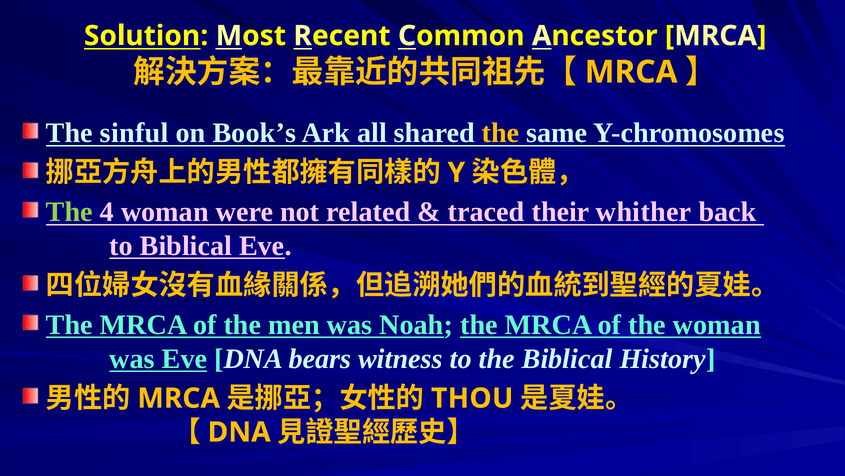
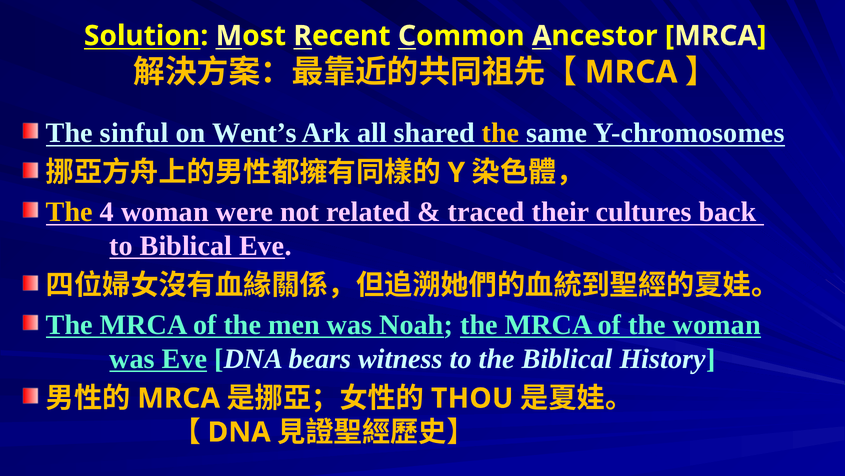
Book’s: Book’s -> Went’s (254, 133)
The colour: light green -> yellow (69, 212)
whither: whither -> cultures (644, 212)
